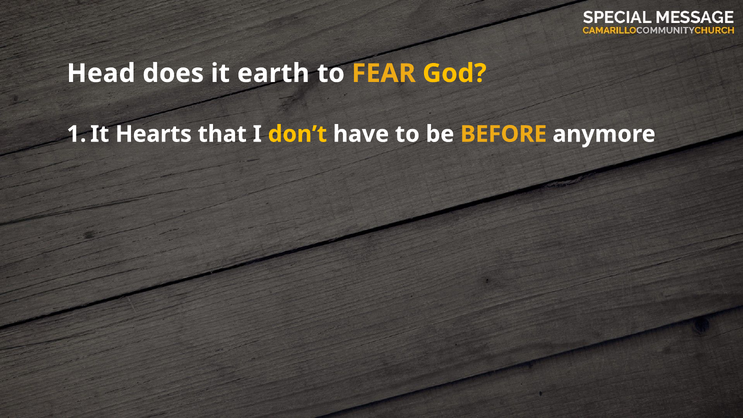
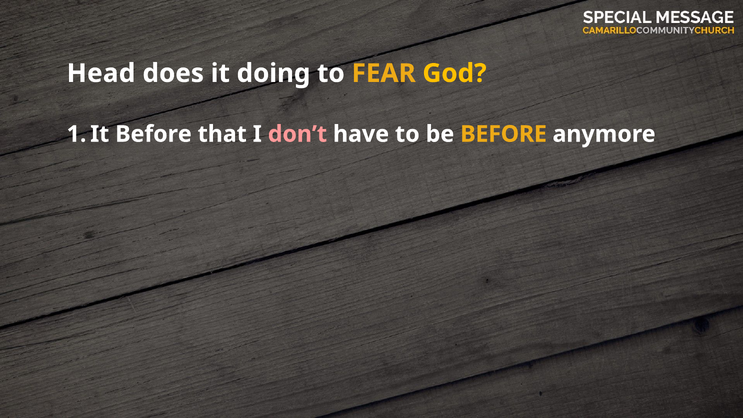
earth: earth -> doing (274, 73)
Hearts: Hearts -> Before (153, 134)
don’t colour: yellow -> pink (297, 134)
